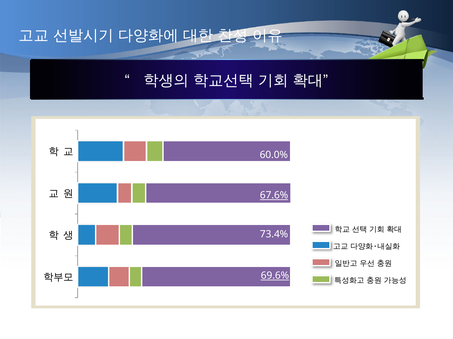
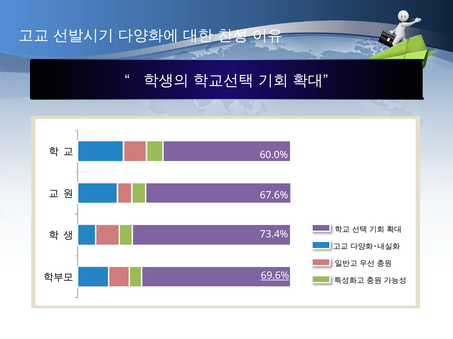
67.6% underline: present -> none (274, 196)
